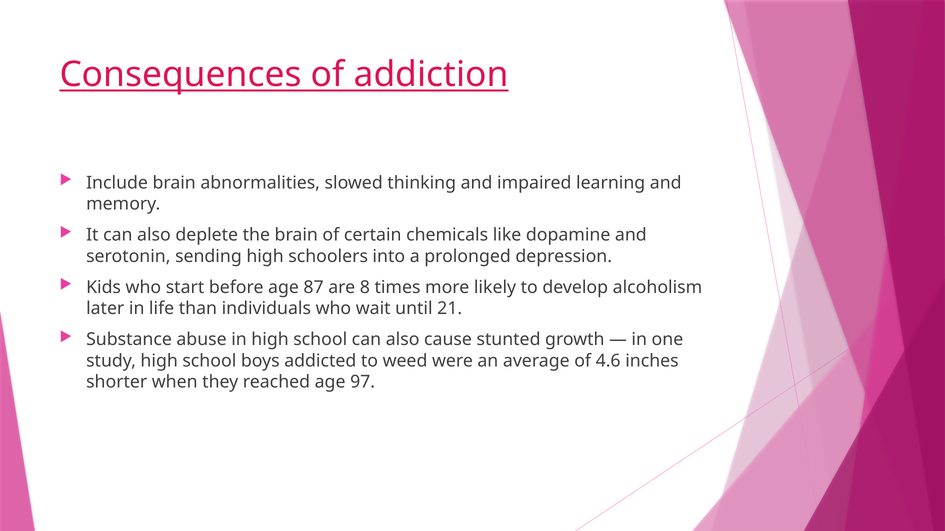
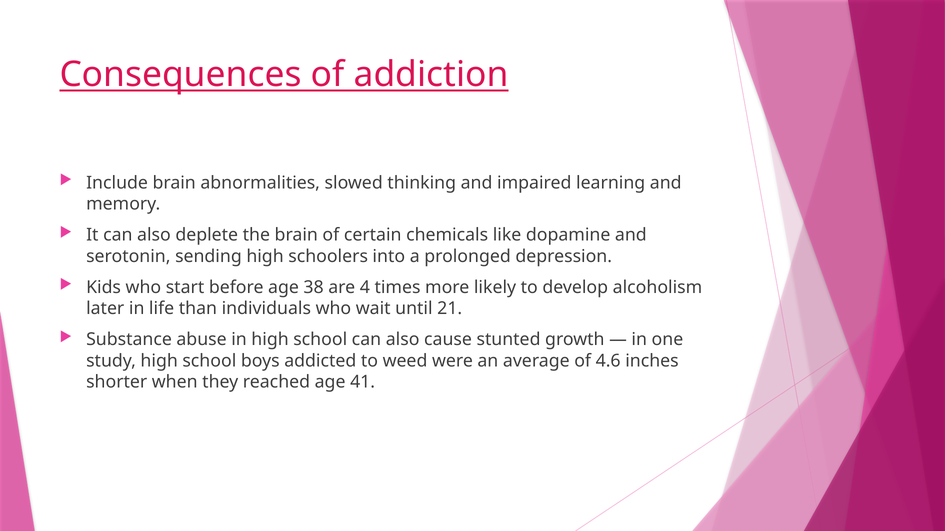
87: 87 -> 38 (314, 288)
8: 8 -> 4 (365, 288)
97: 97 -> 41 (363, 383)
